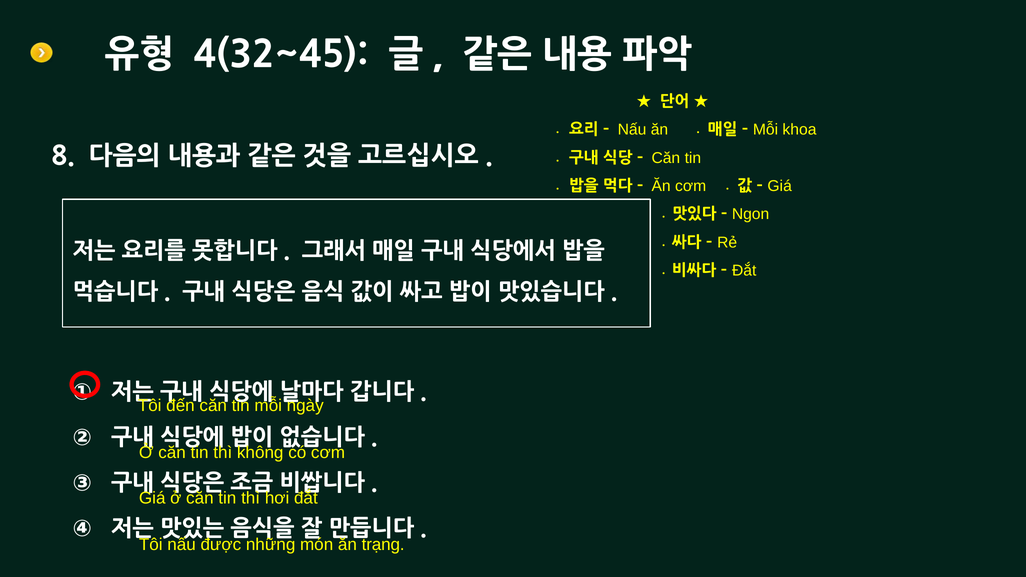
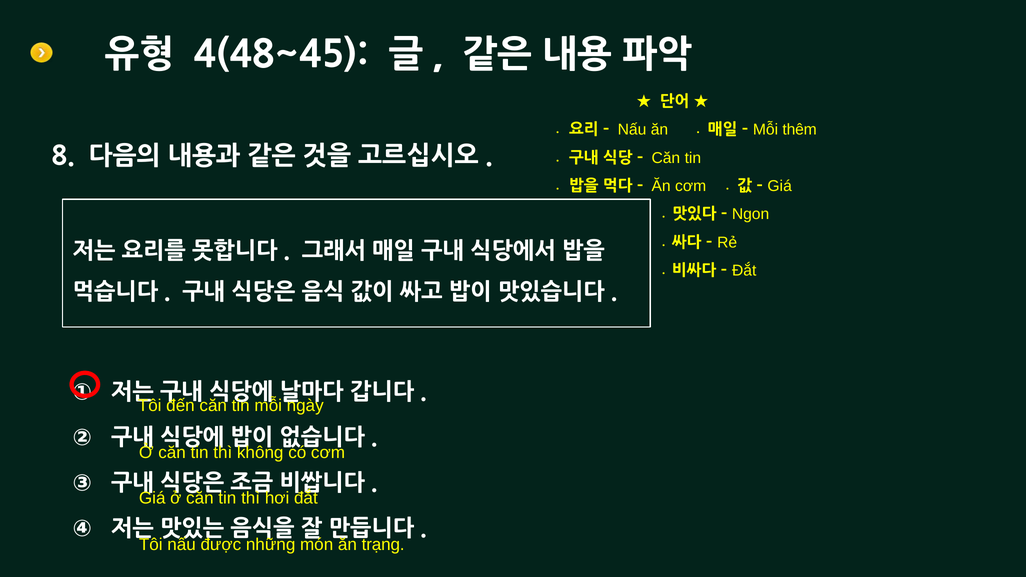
4(32~45: 4(32~45 -> 4(48~45 (281, 55)
khoa: khoa -> thêm (800, 130)
